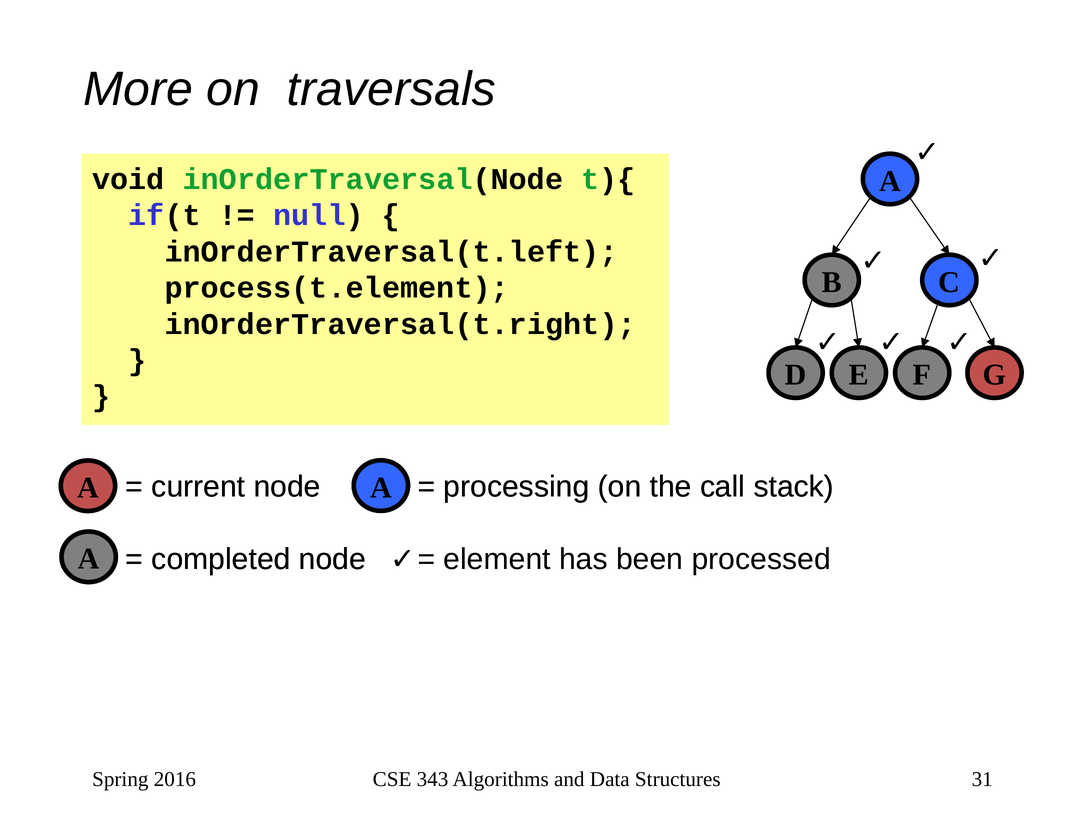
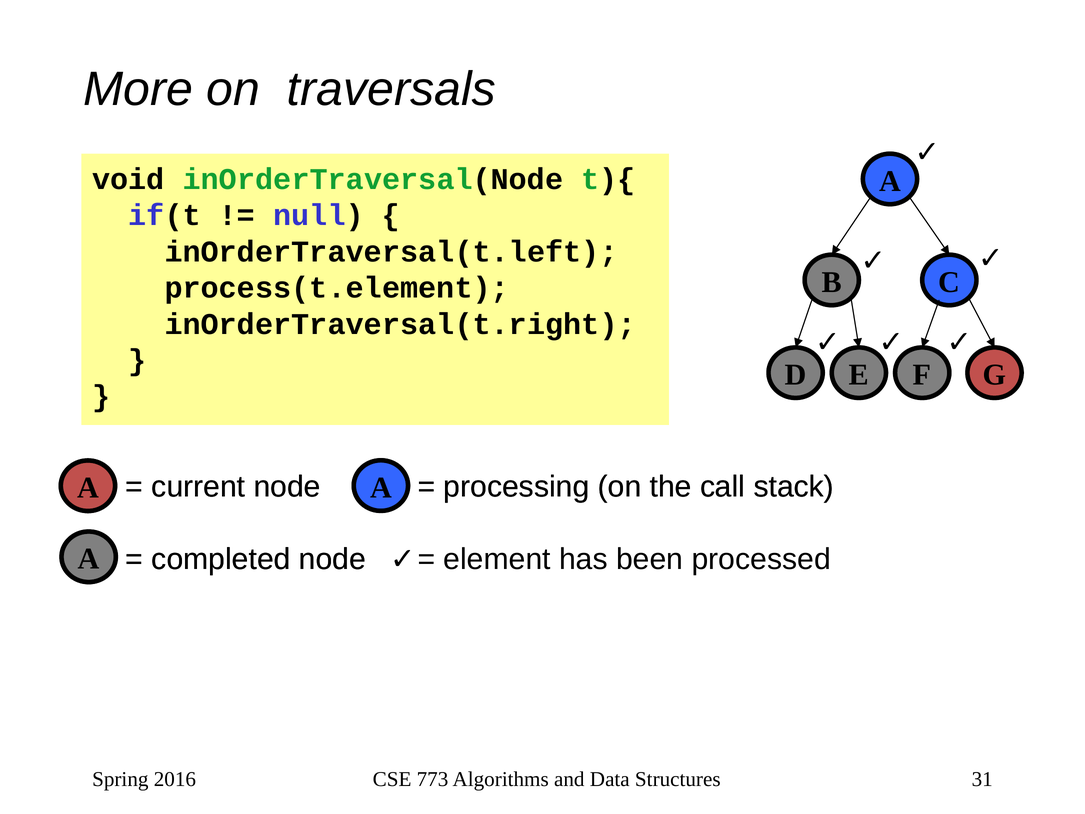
343: 343 -> 773 (432, 779)
